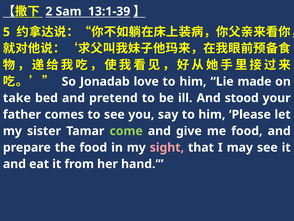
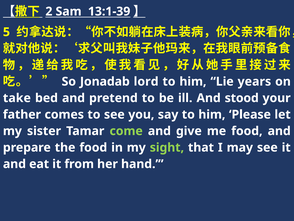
love: love -> lord (146, 81)
made: made -> years (254, 81)
sight colour: pink -> light green (167, 147)
